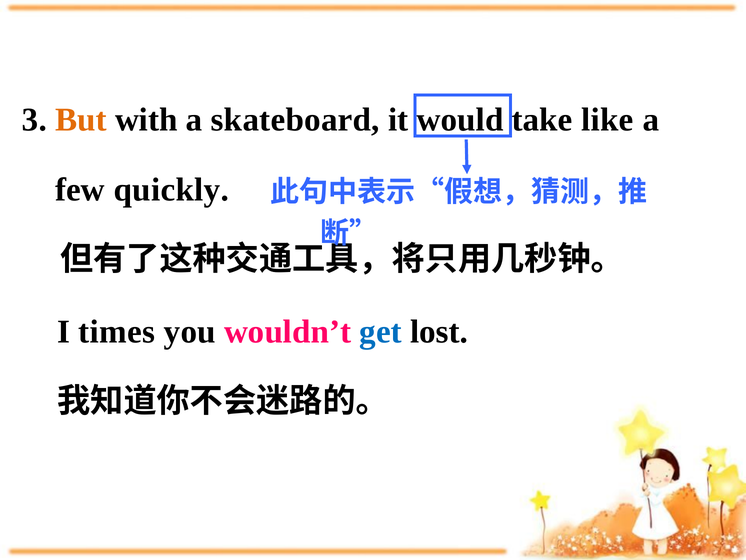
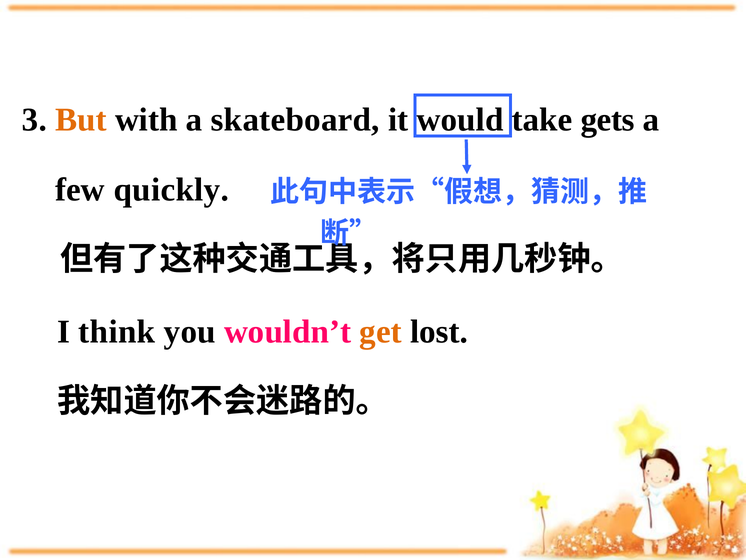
like: like -> gets (608, 120)
times: times -> think (117, 331)
get colour: blue -> orange (381, 331)
